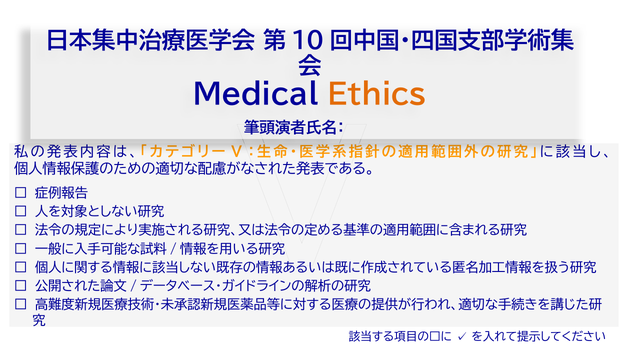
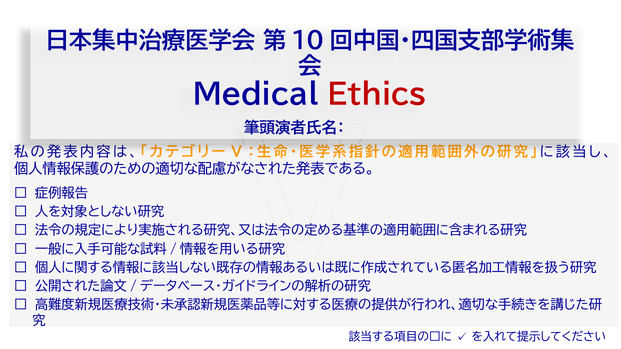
Ethics colour: orange -> red (377, 95)
